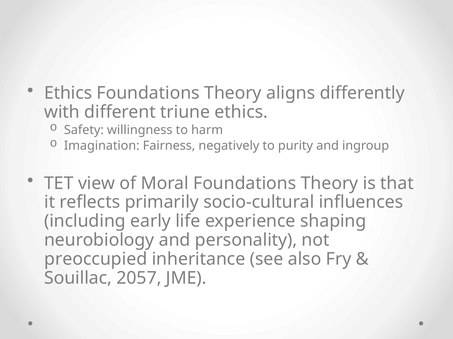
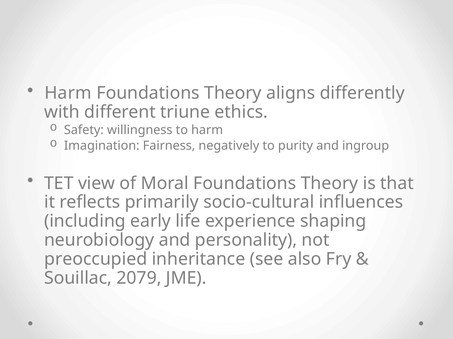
Ethics: Ethics -> Harm (68, 93)
2057: 2057 -> 2079 (139, 279)
